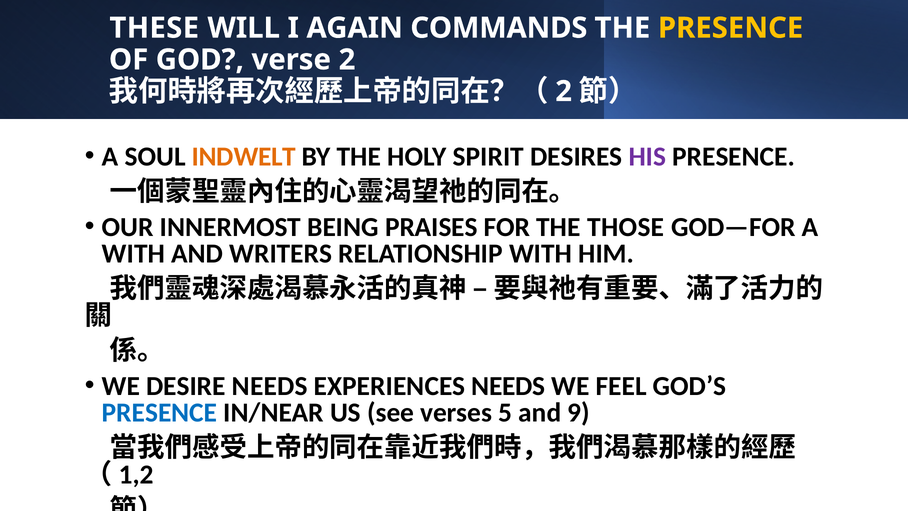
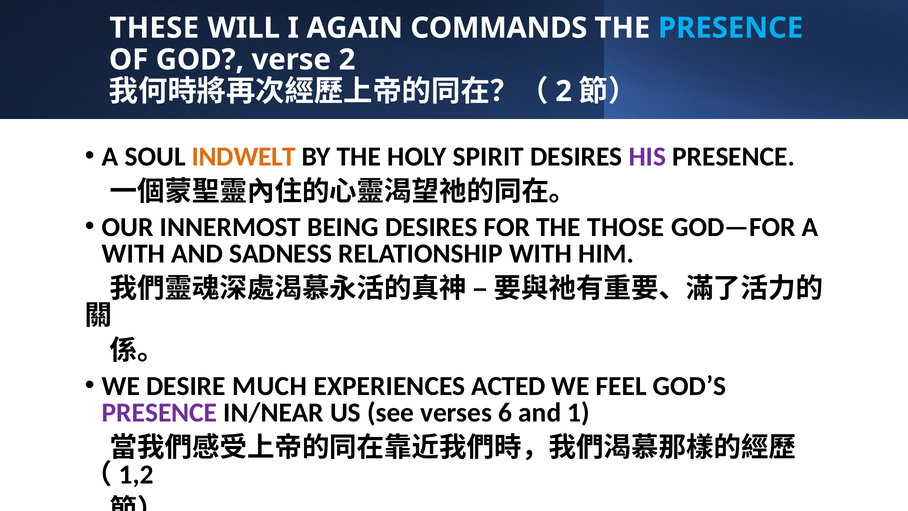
PRESENCE colour: yellow -> light blue (731, 28)
BEING PRAISES: PRAISES -> DESIRES (431, 227)
WRITERS: WRITERS -> SADNESS (281, 254)
DESIRE NEEDS: NEEDS -> MUCH (270, 386)
EXPERIENCES NEEDS: NEEDS -> ACTED (508, 386)
PRESENCE colour: blue -> purple (160, 412)
5: 5 -> 6 (505, 412)
9: 9 -> 1 (579, 412)
